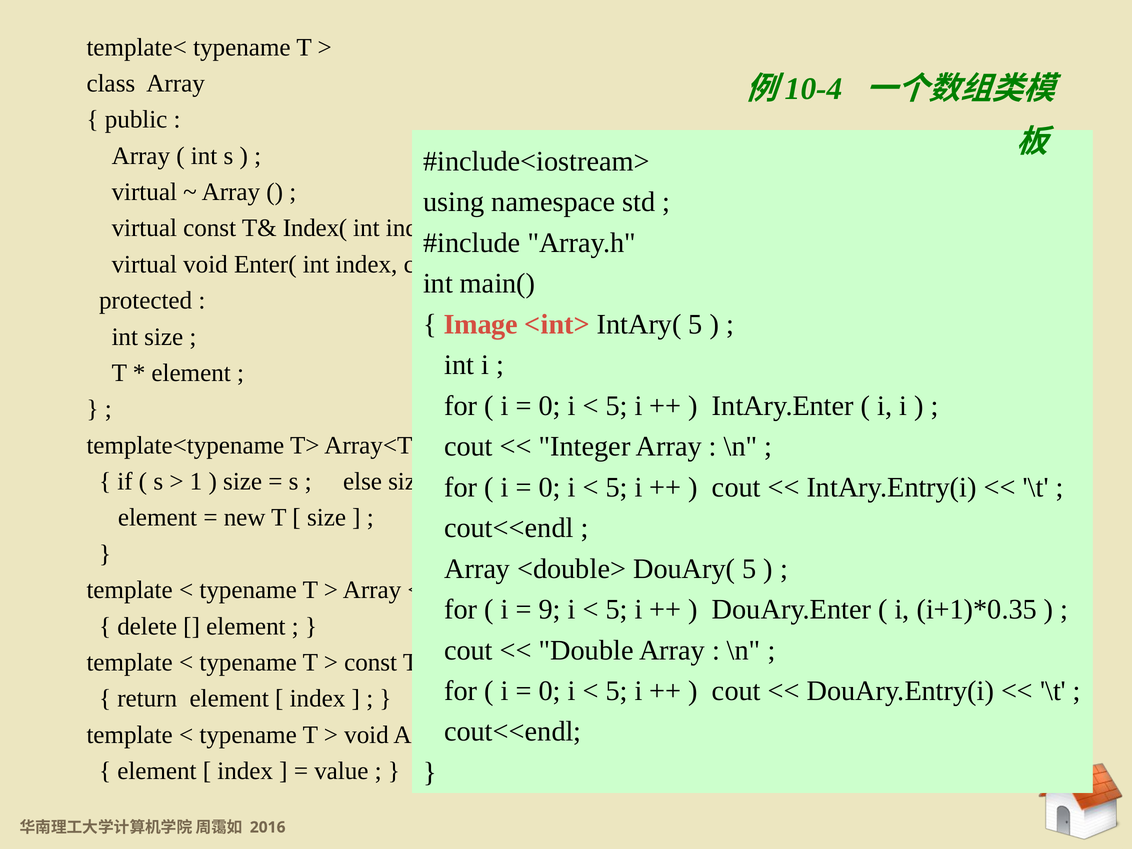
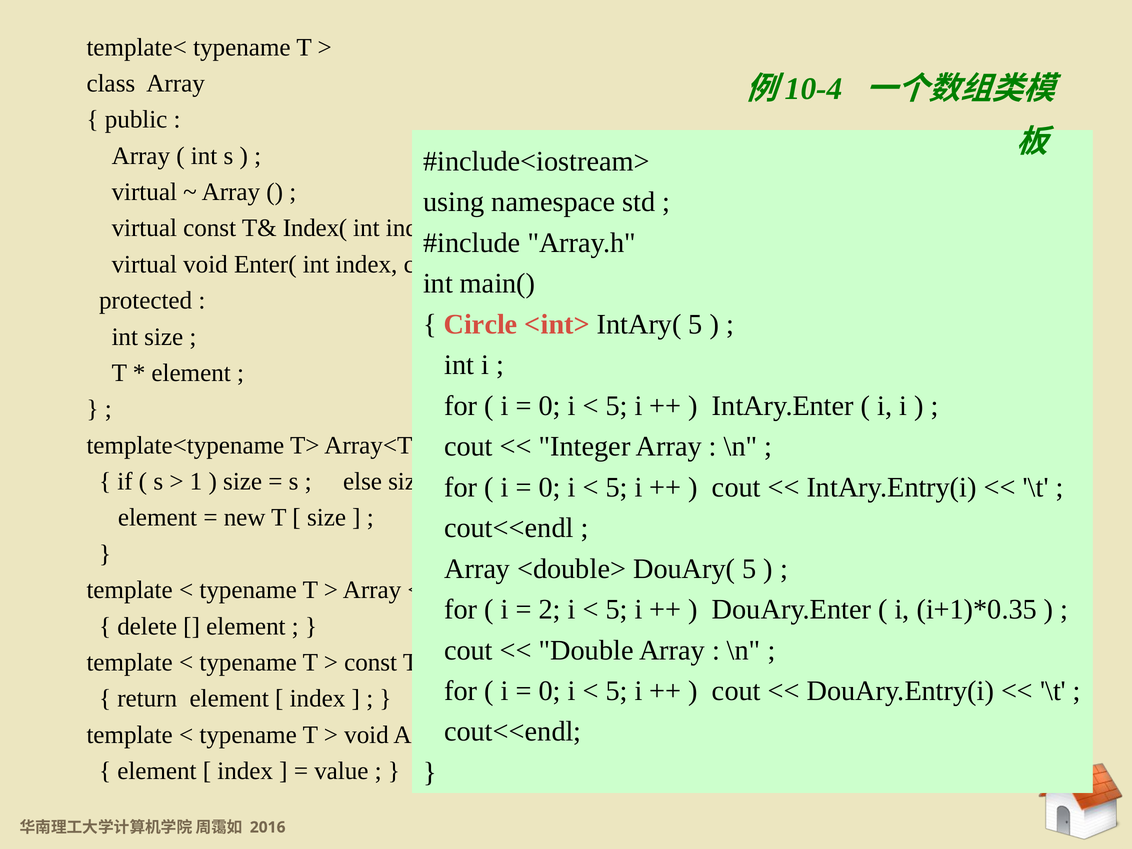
Image: Image -> Circle (481, 324)
9: 9 -> 2 (550, 609)
